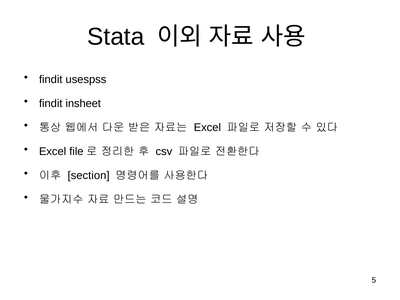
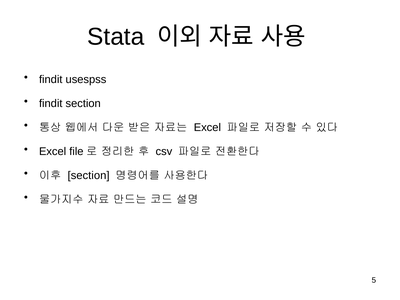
findit insheet: insheet -> section (83, 103)
